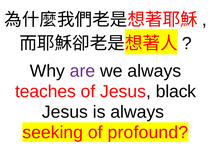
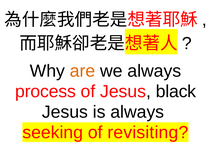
are colour: purple -> orange (82, 71)
teaches: teaches -> process (45, 92)
profound: profound -> revisiting (148, 133)
